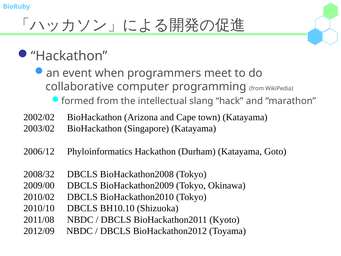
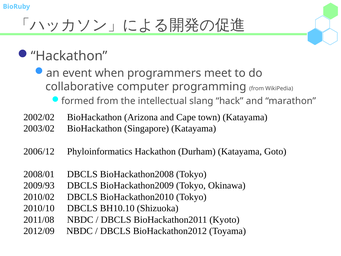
2008/32: 2008/32 -> 2008/01 (39, 174)
2009/00: 2009/00 -> 2009/93 (39, 185)
